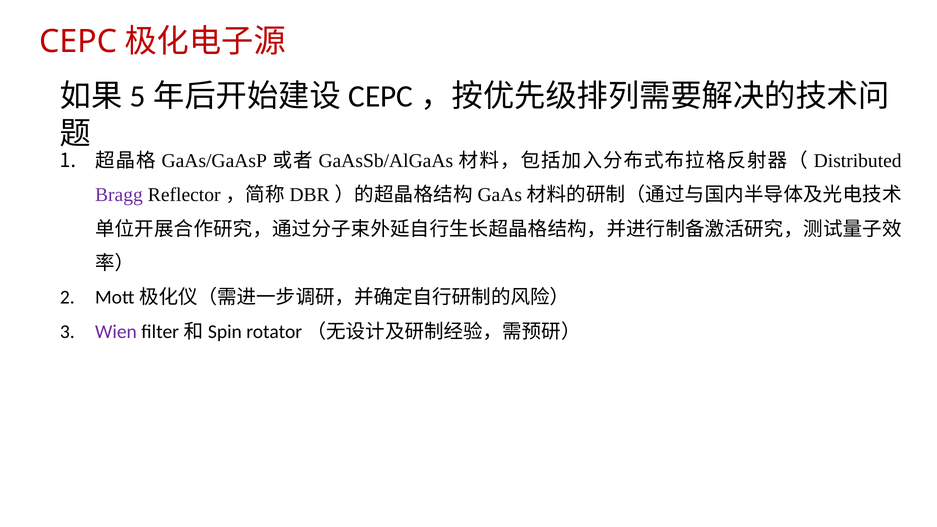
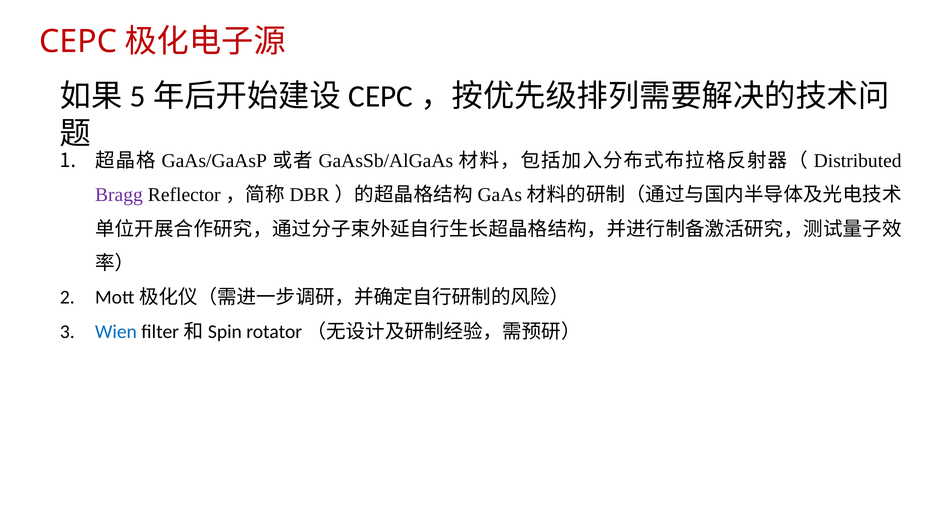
Wien colour: purple -> blue (116, 332)
